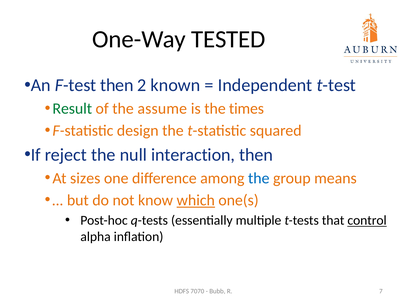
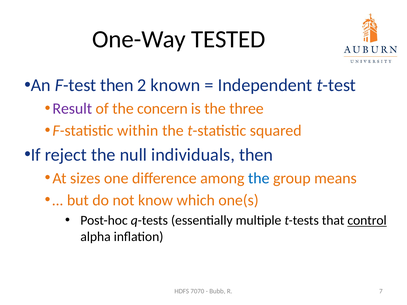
Result colour: green -> purple (72, 109)
assume: assume -> concern (162, 109)
times: times -> three (246, 109)
design: design -> within (138, 131)
interaction: interaction -> individuals (193, 155)
which underline: present -> none (196, 200)
